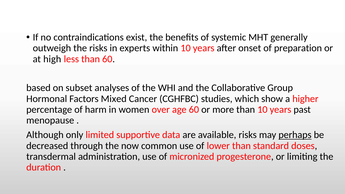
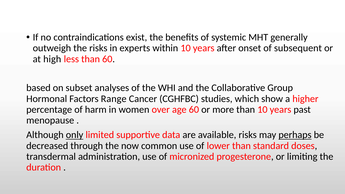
preparation: preparation -> subsequent (298, 48)
Mixed: Mixed -> Range (114, 99)
only underline: none -> present (75, 135)
